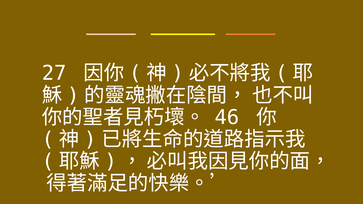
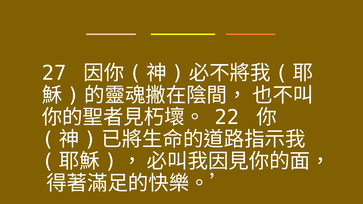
46: 46 -> 22 (227, 117)
